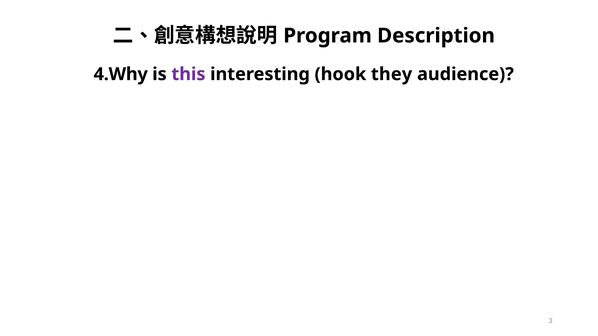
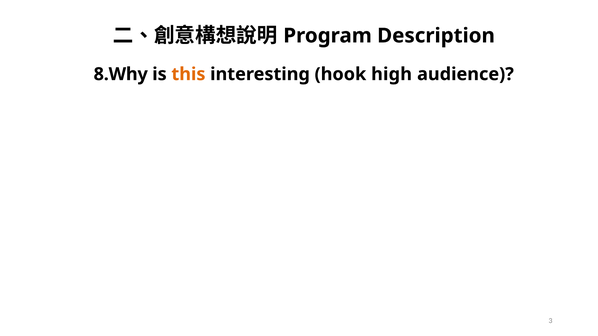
4.Why: 4.Why -> 8.Why (121, 74)
this colour: purple -> orange (188, 74)
they: they -> high (392, 74)
